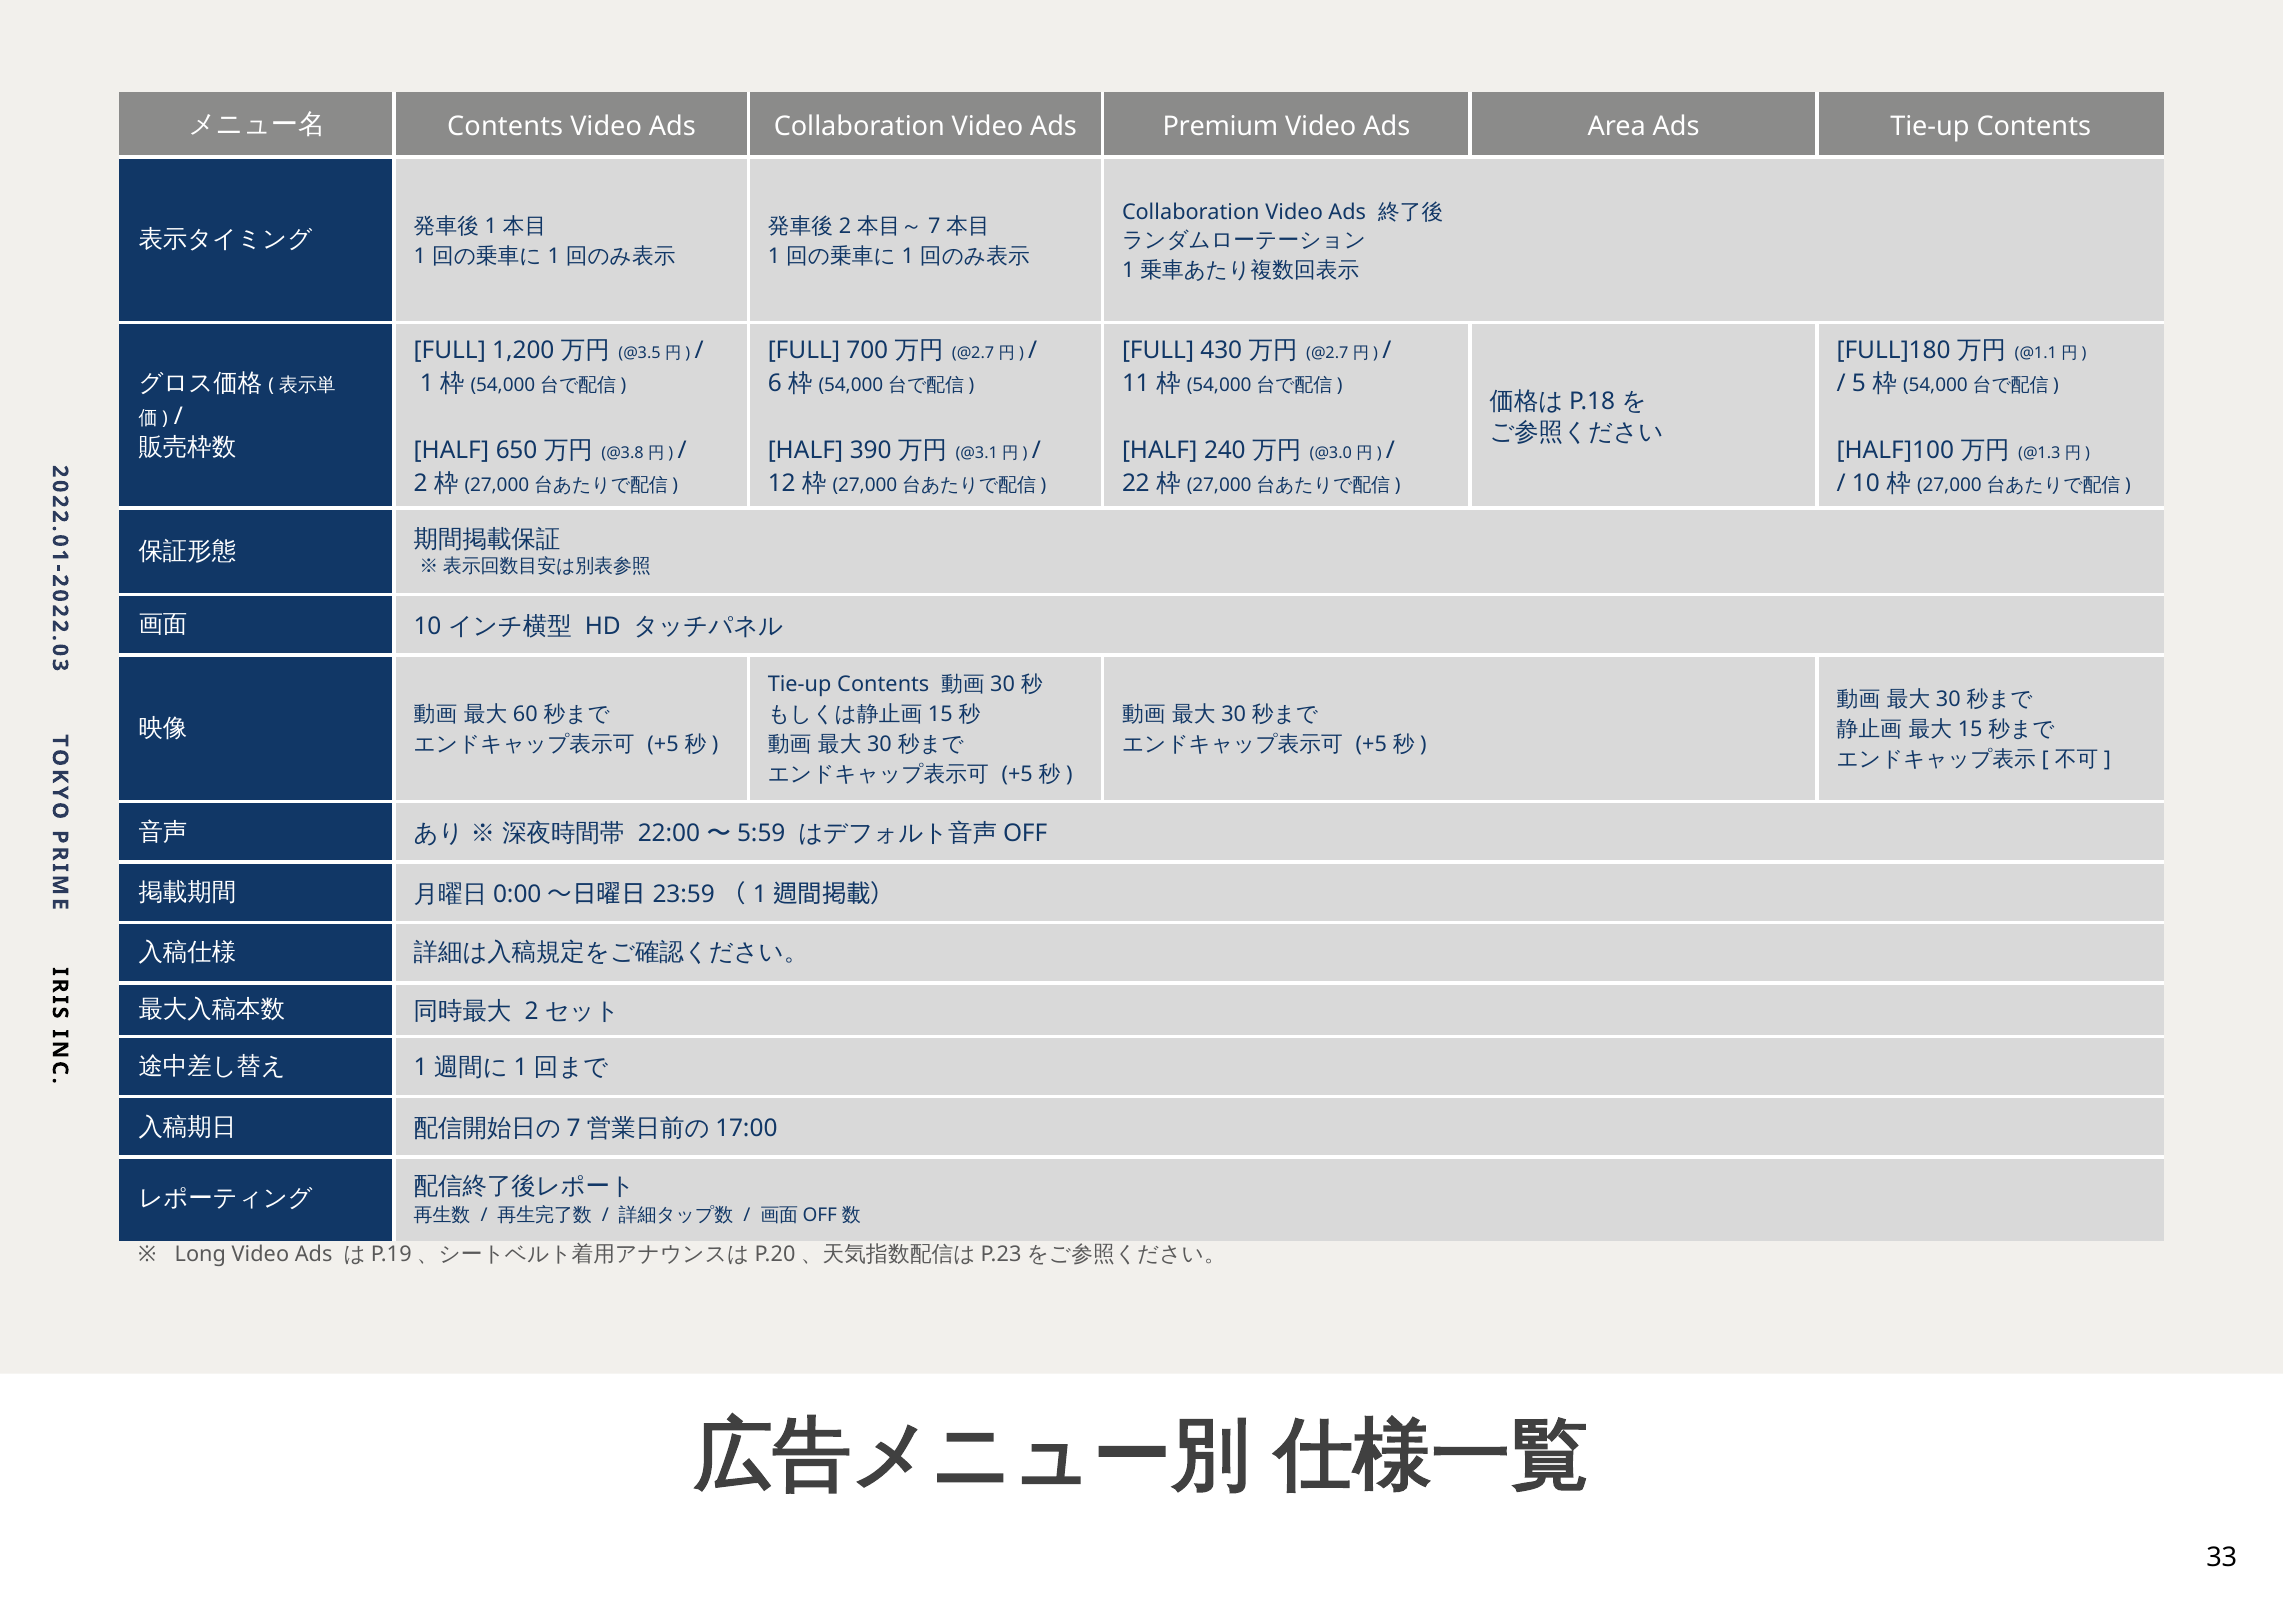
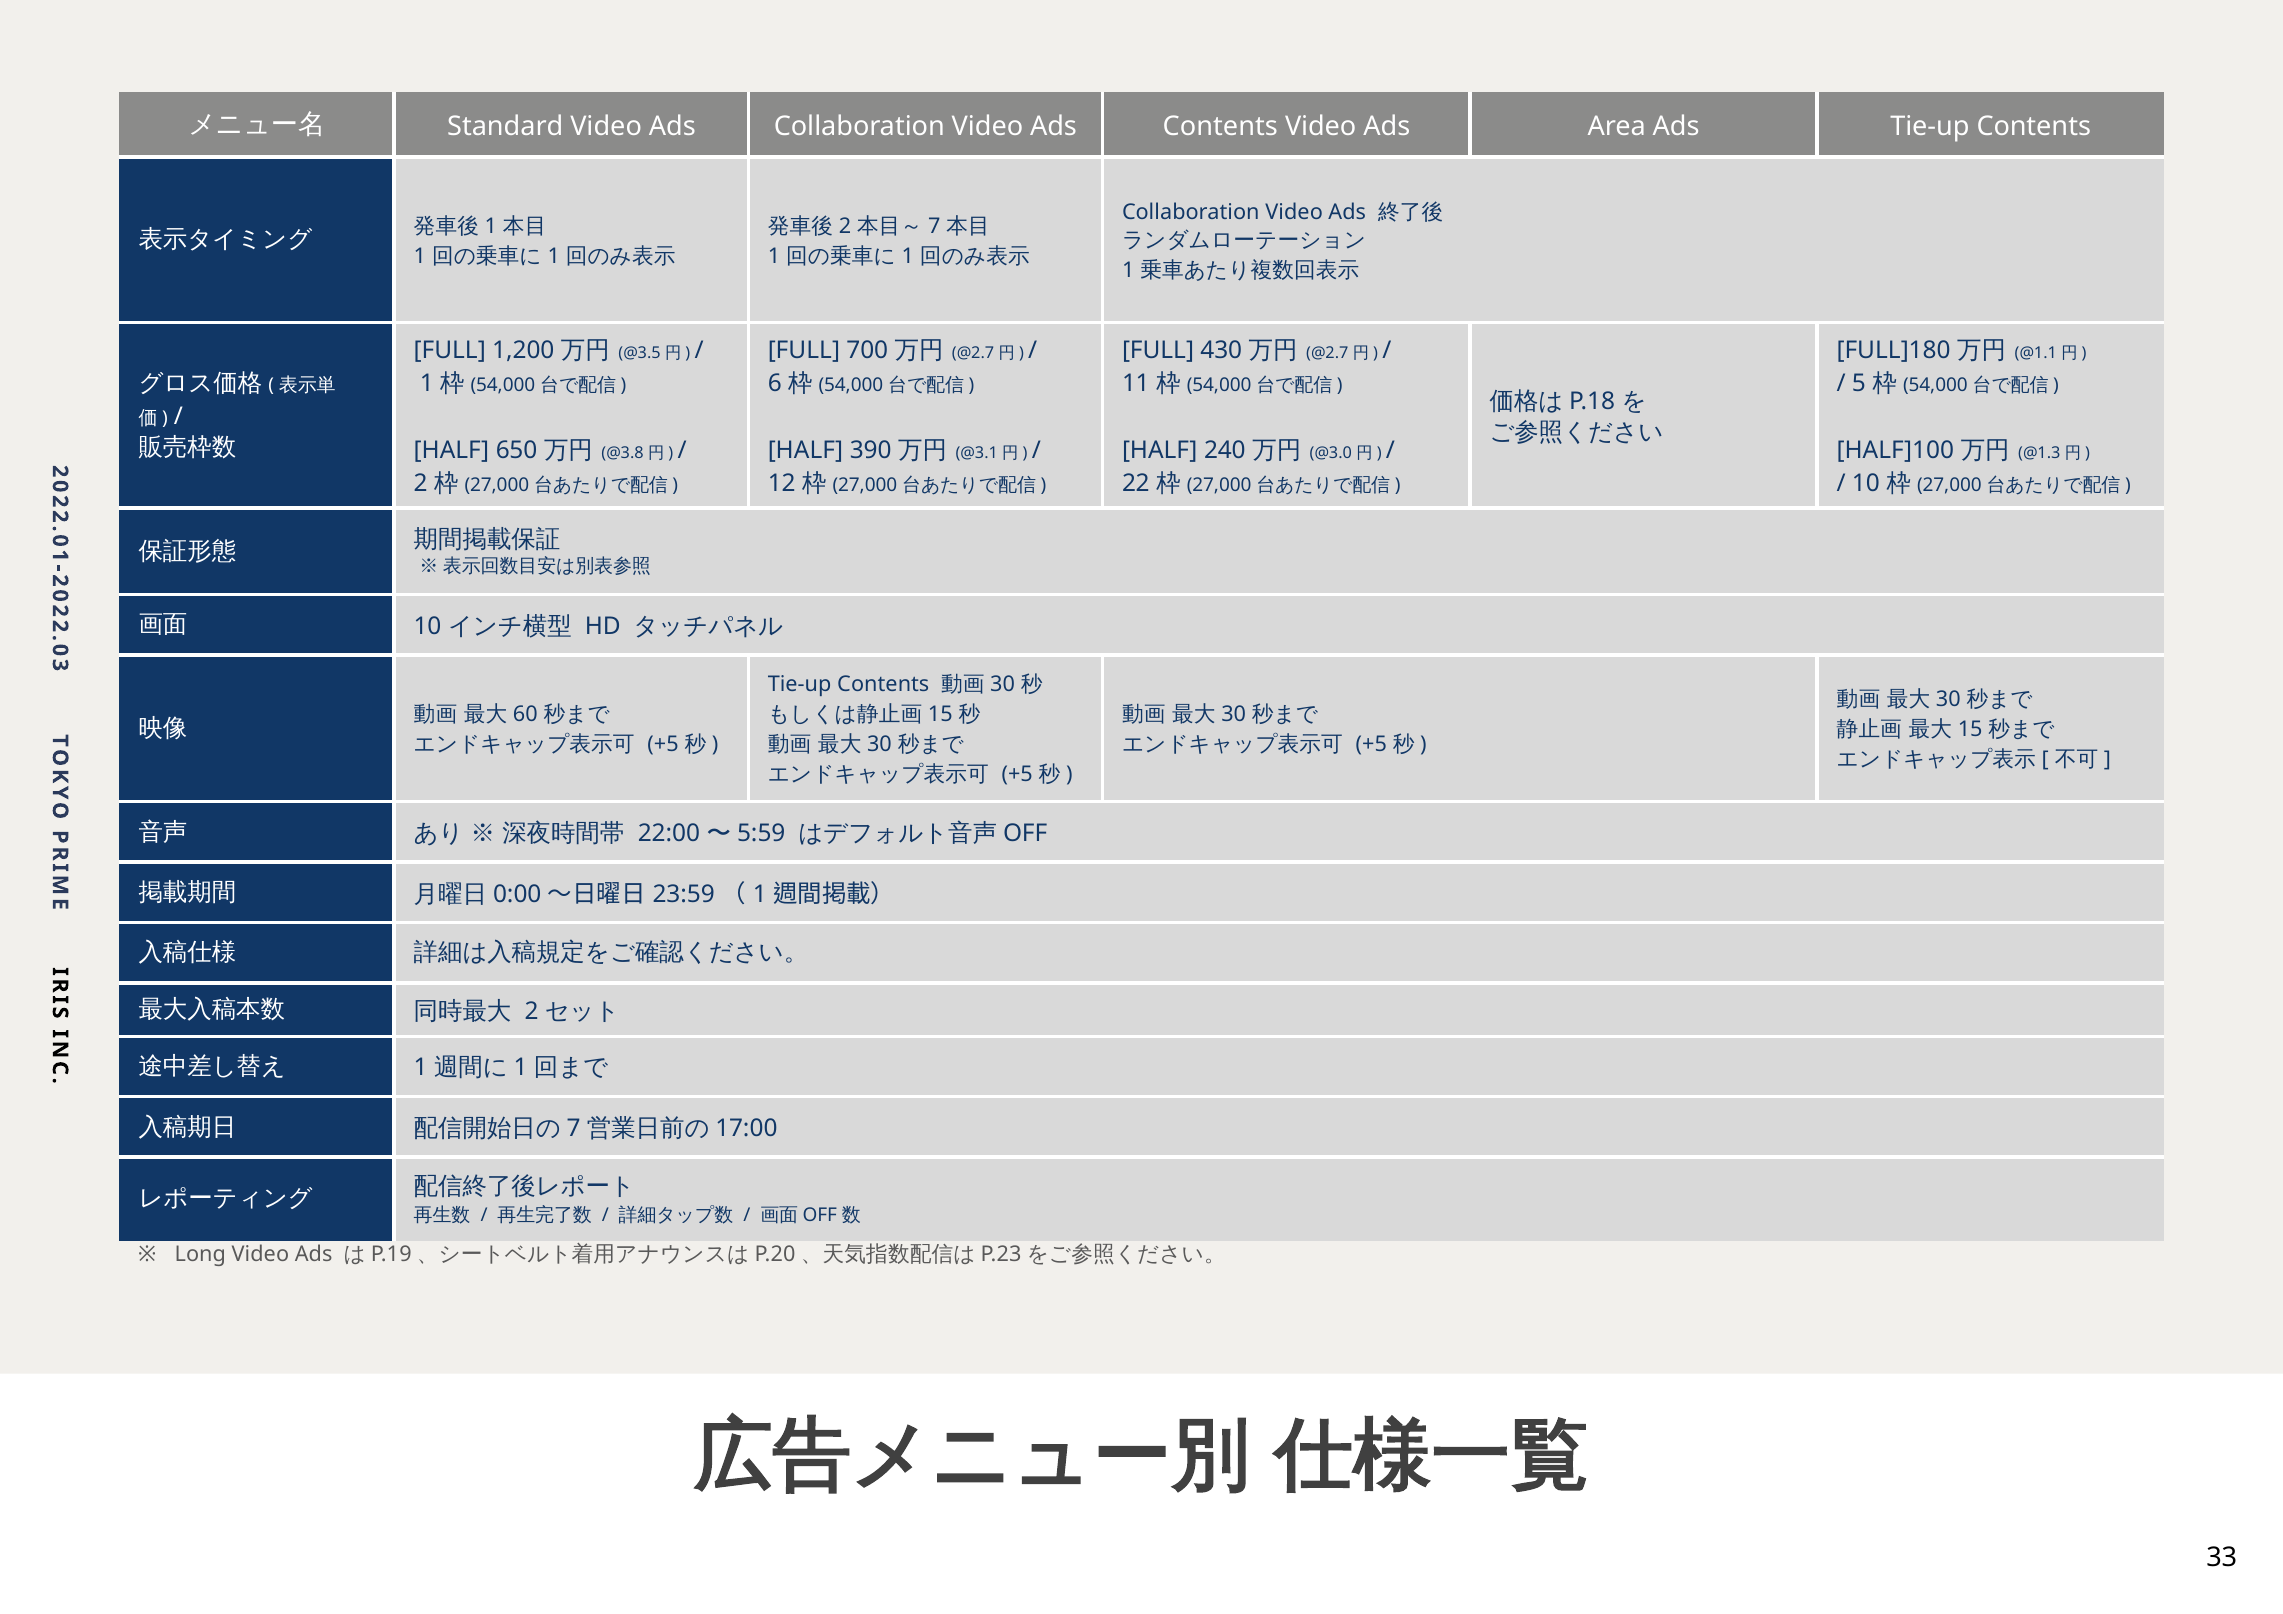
Contents: Contents -> Standard (505, 126)
Ads Premium: Premium -> Contents (1220, 126)
